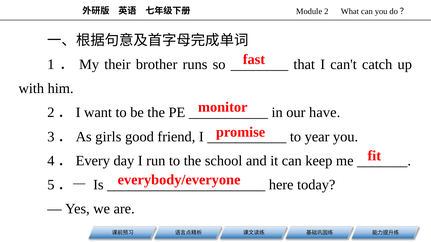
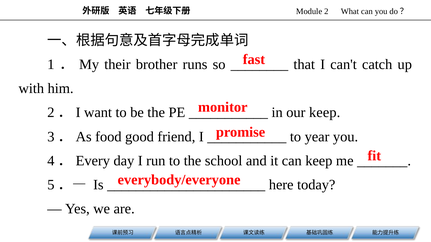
our have: have -> keep (325, 113)
girls: girls -> food (108, 137)
